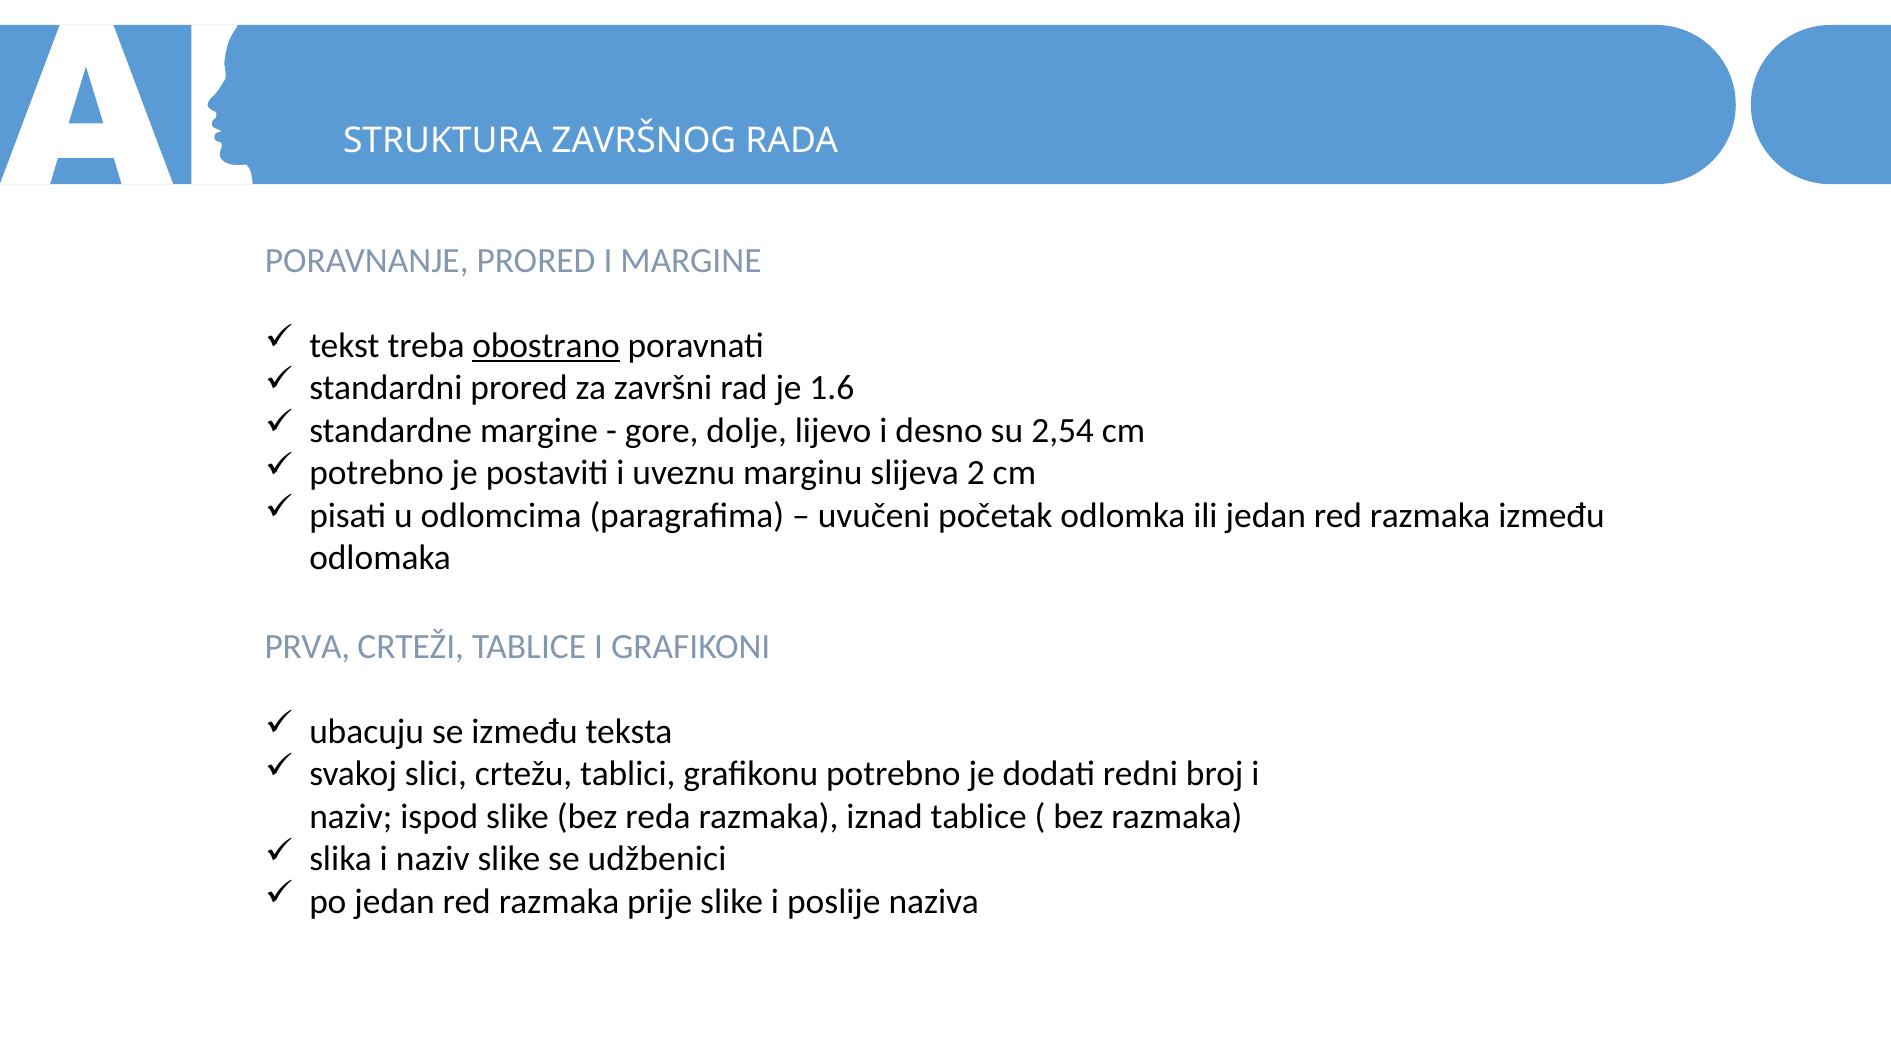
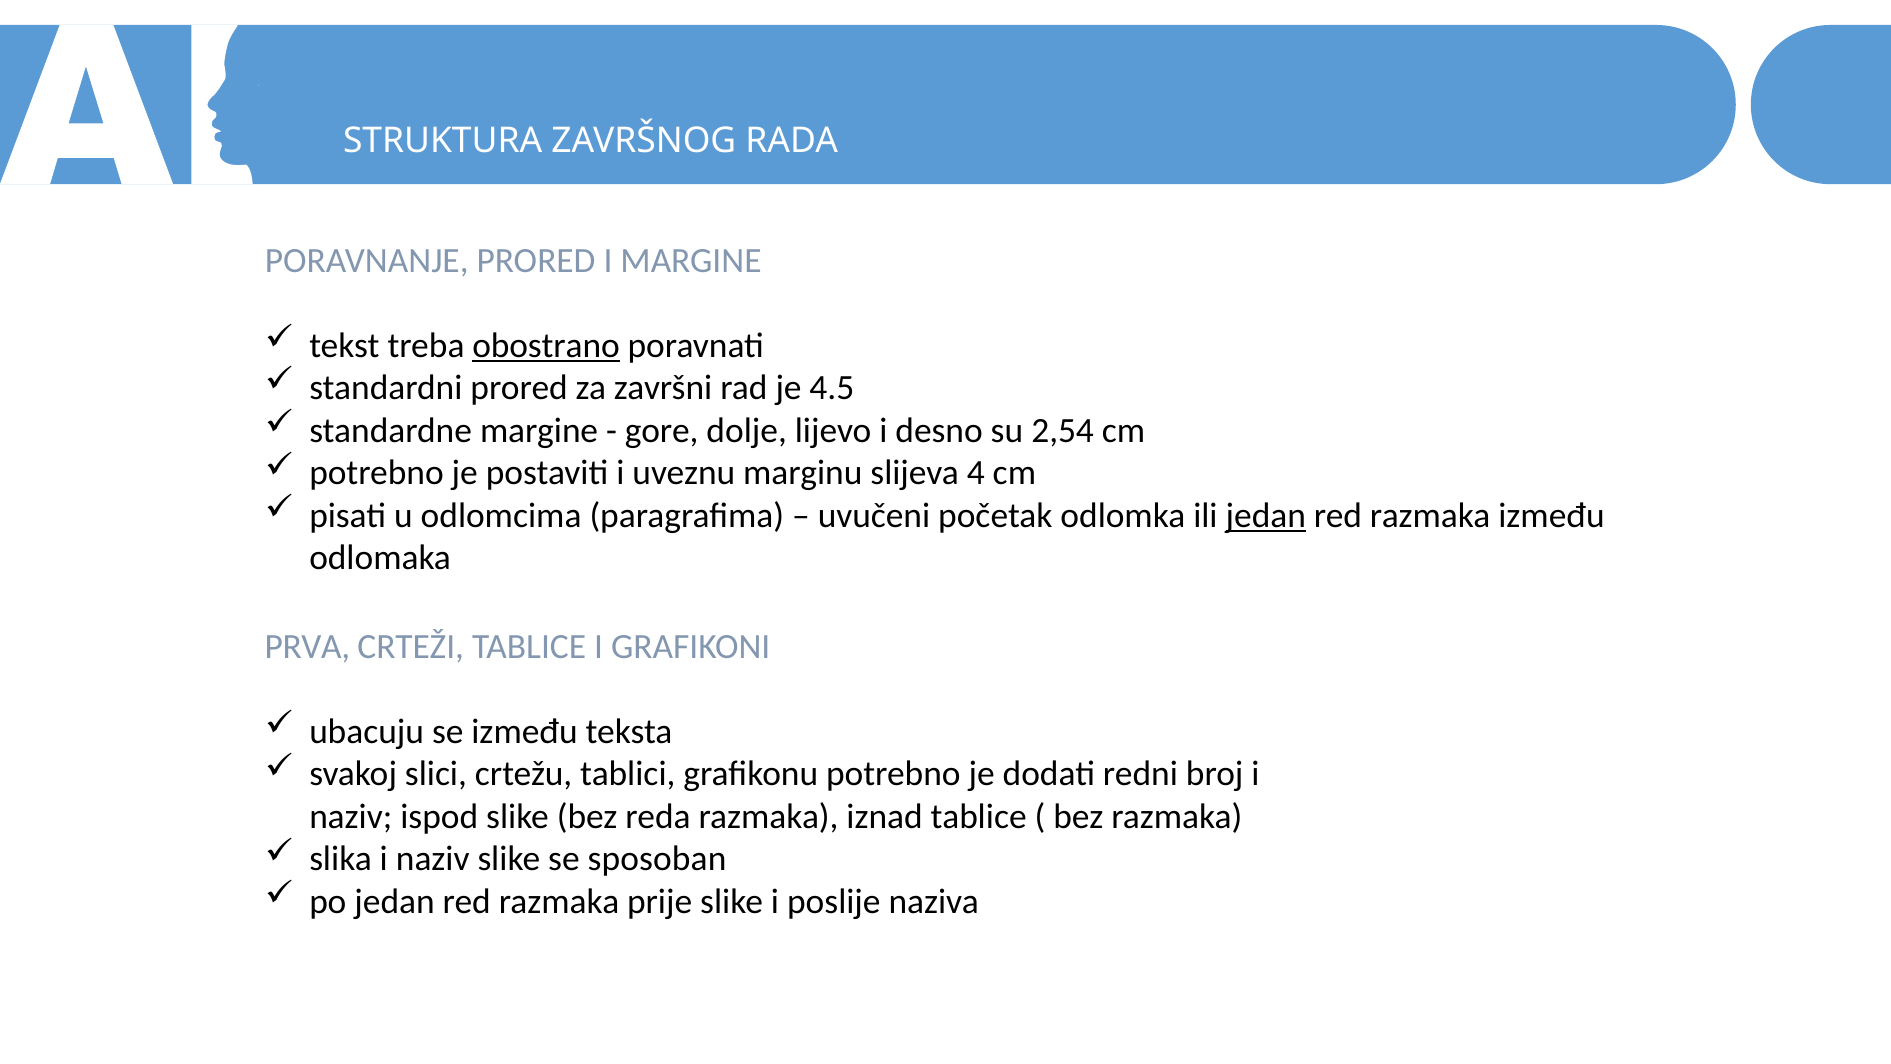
1.6: 1.6 -> 4.5 (832, 388)
2: 2 -> 4 (976, 473)
jedan underline: none -> present (1266, 516)
udžbenici: udžbenici -> sposoban (657, 859)
